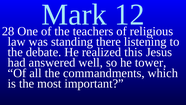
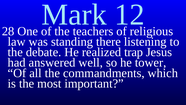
this: this -> trap (134, 52)
